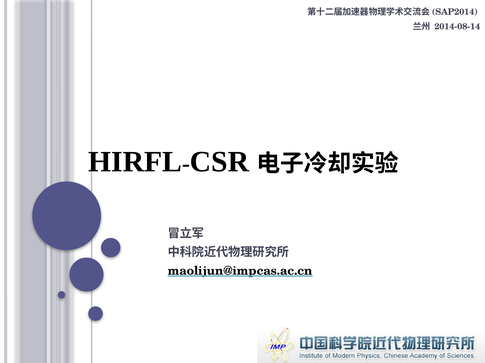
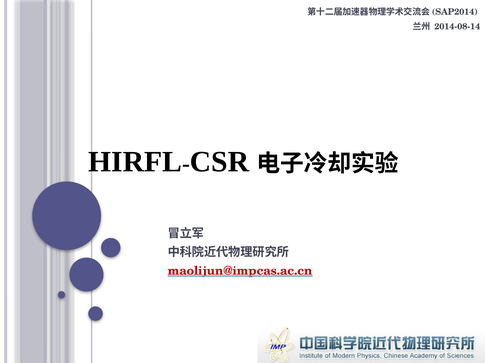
maolijun@impcas.ac.cn colour: black -> red (240, 271)
